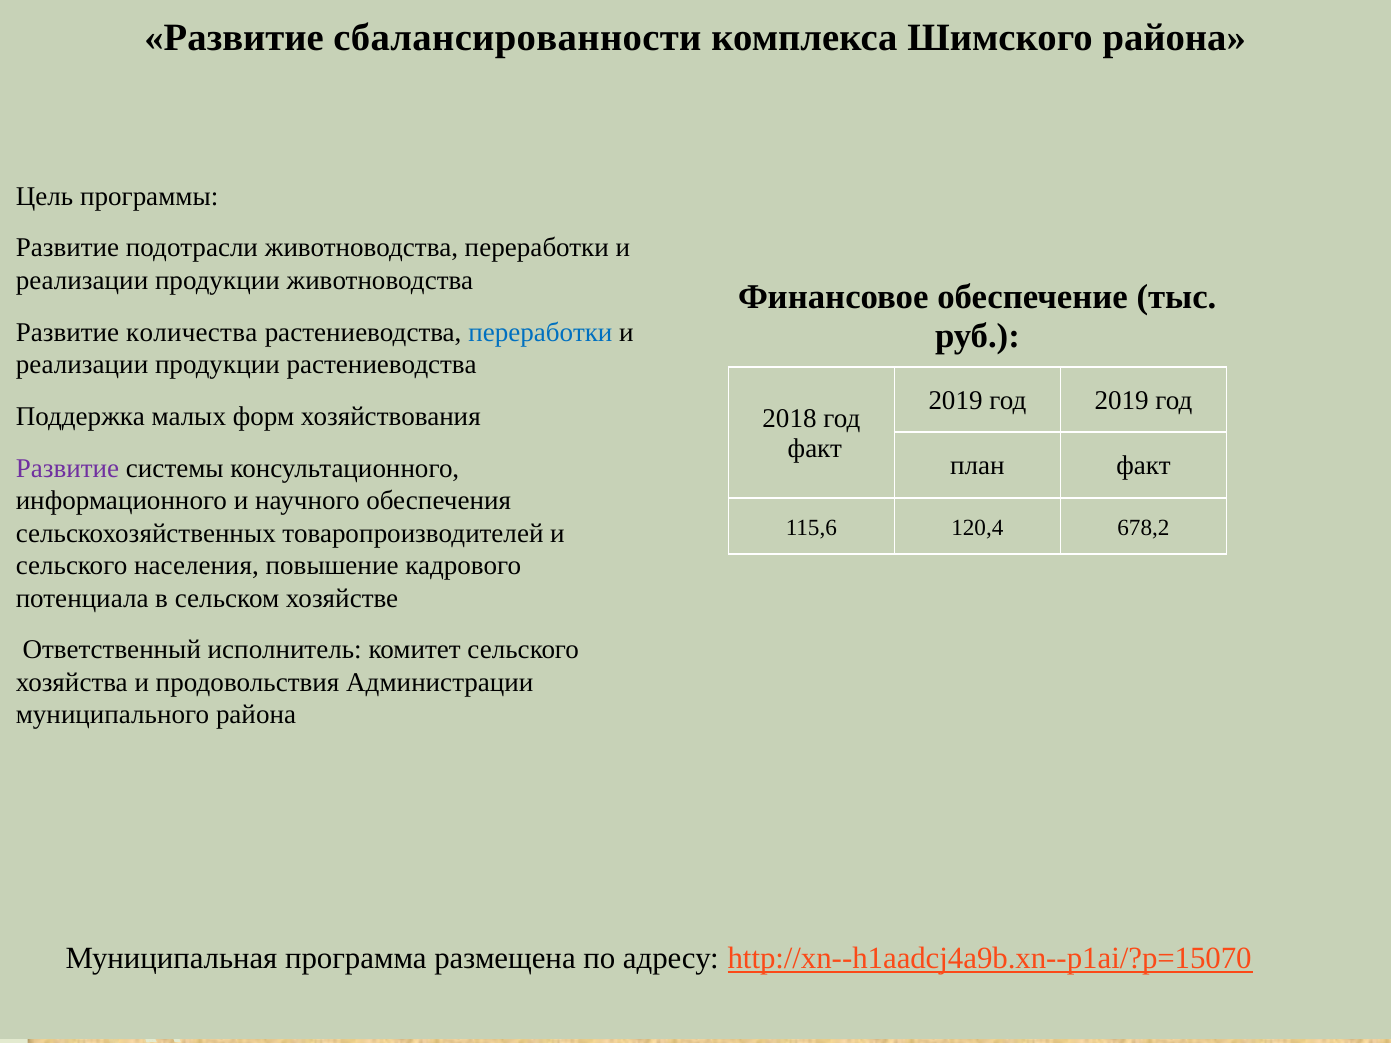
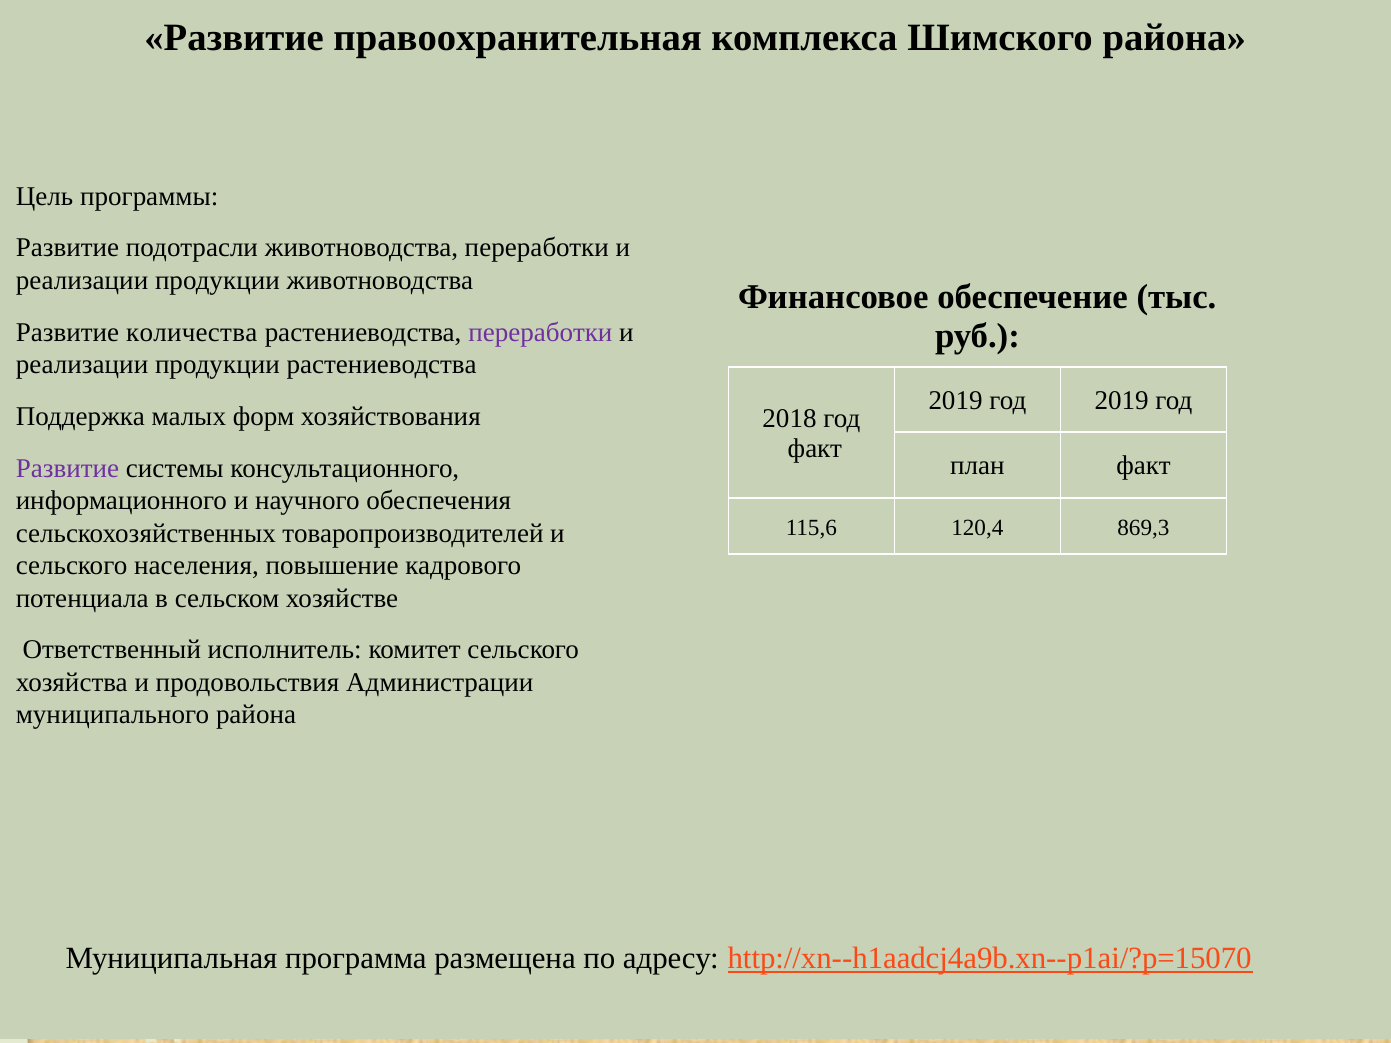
сбалансированности: сбалансированности -> правоохранительная (518, 38)
переработки colour: blue -> purple (540, 332)
678,2: 678,2 -> 869,3 (1143, 528)
